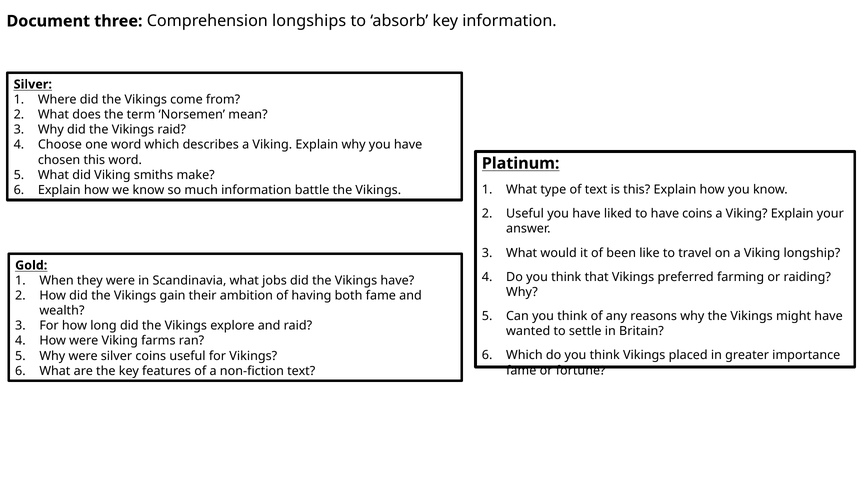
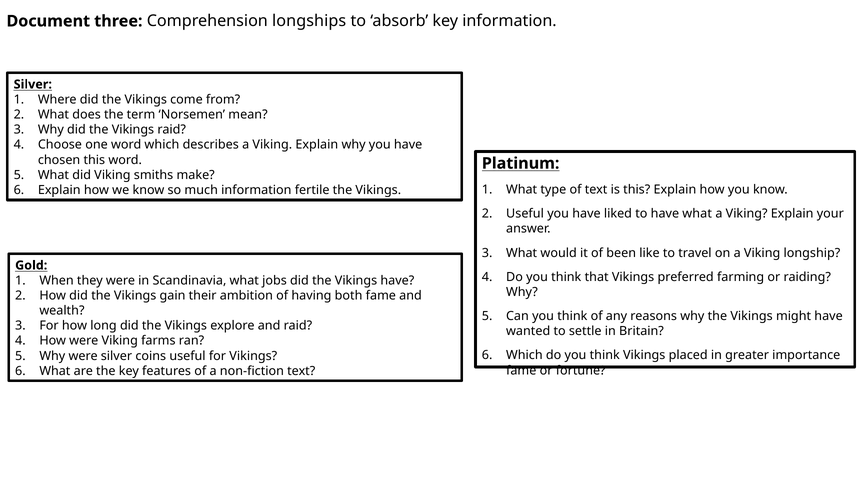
battle: battle -> fertile (312, 190)
have coins: coins -> what (697, 214)
